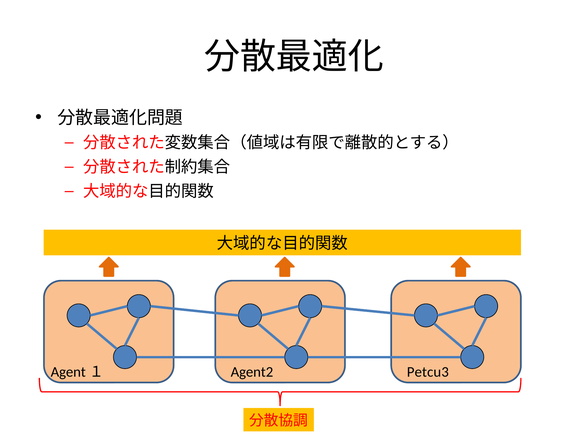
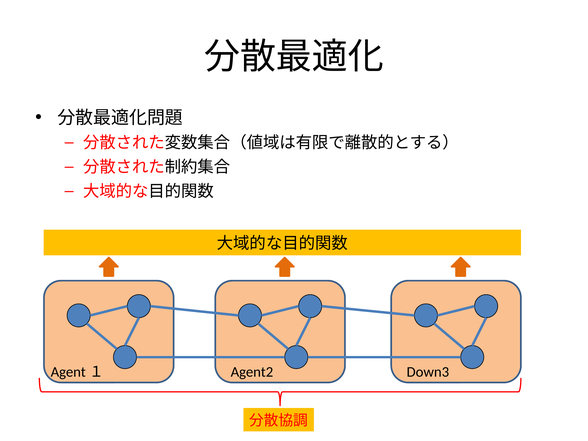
Petcu3: Petcu3 -> Down3 (428, 372)
